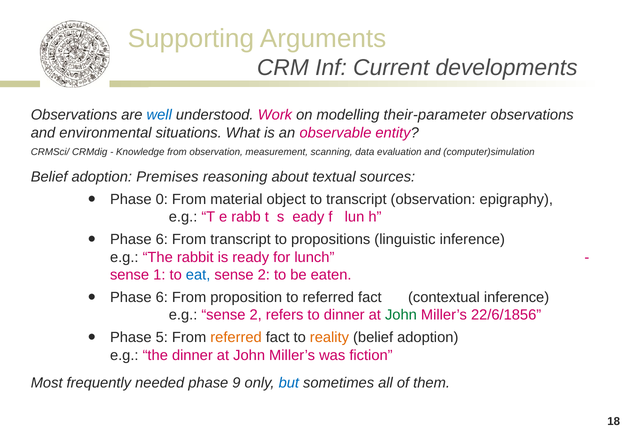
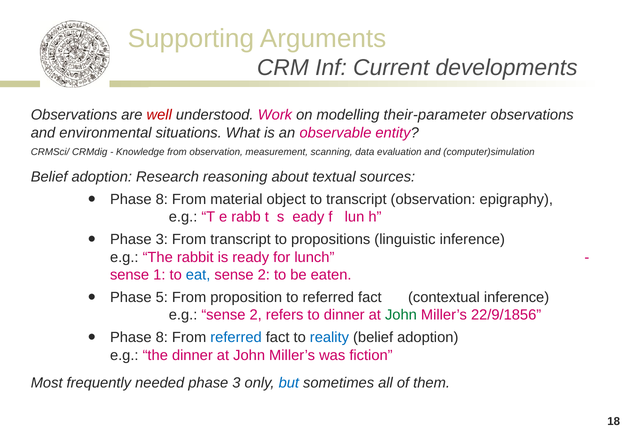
well colour: blue -> red (159, 115)
Premises: Premises -> Research (167, 177)
0: 0 -> 8 (162, 199)
6: 6 -> 3 (162, 240)
6: 6 -> 5 (162, 297)
22/6/1856: 22/6/1856 -> 22/9/1856 (506, 315)
5: 5 -> 8 (162, 338)
referred colour: orange -> blue (236, 338)
reality colour: orange -> blue (329, 338)
needed phase 9: 9 -> 3 (236, 383)
